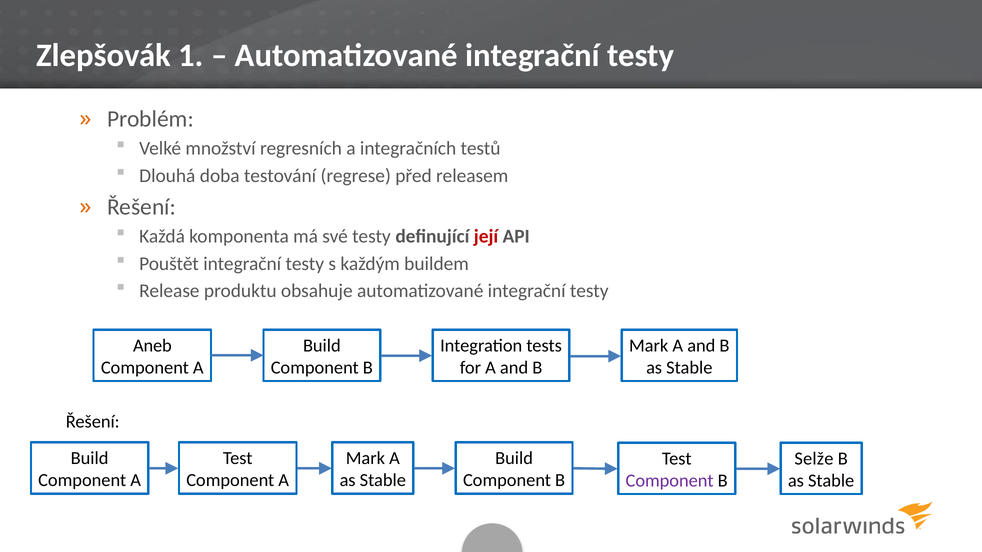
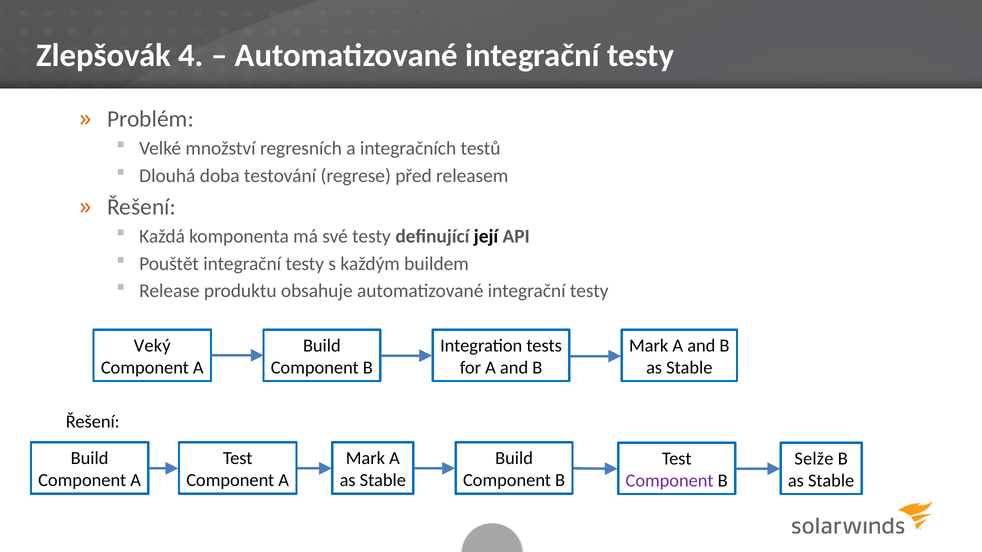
1: 1 -> 4 (191, 56)
její colour: red -> black (486, 236)
Aneb: Aneb -> Veký (152, 346)
